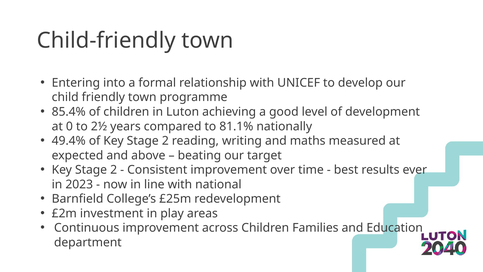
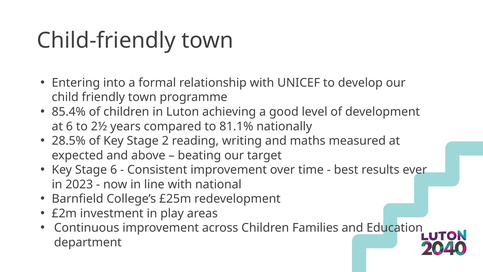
at 0: 0 -> 6 (69, 126)
49.4%: 49.4% -> 28.5% (69, 141)
2: 2 -> 6 (114, 170)
